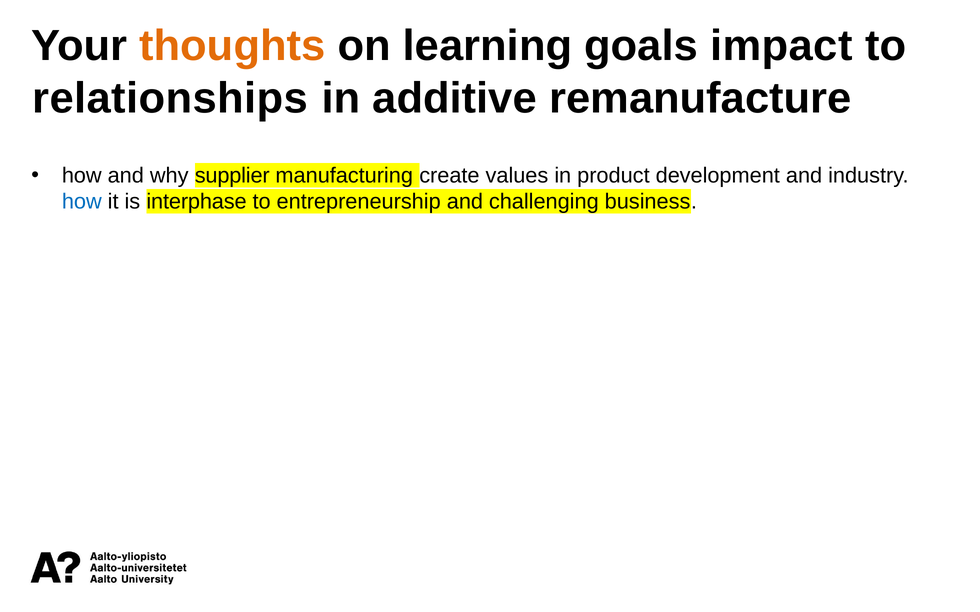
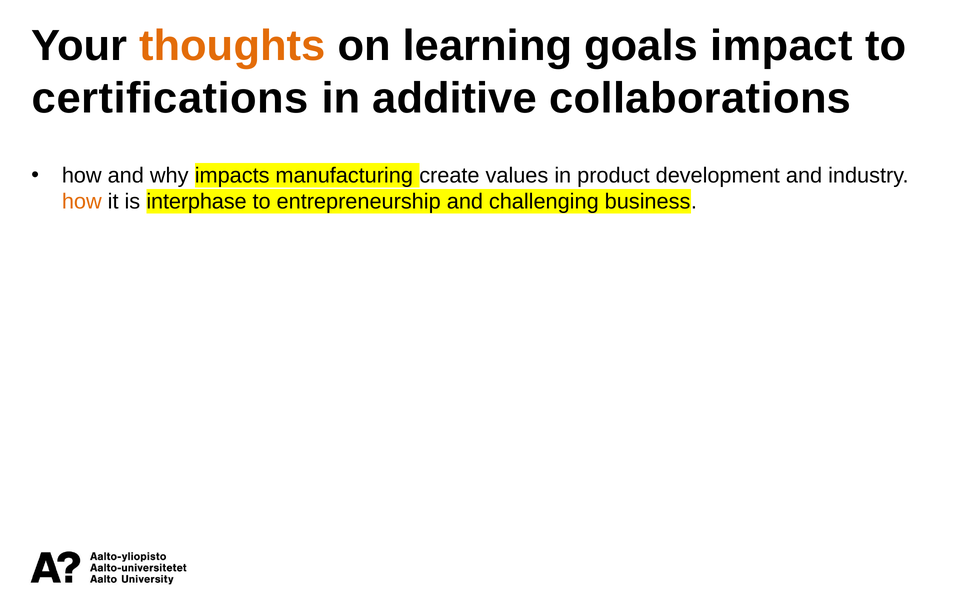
relationships: relationships -> certifications (170, 98)
remanufacture: remanufacture -> collaborations (700, 98)
supplier: supplier -> impacts (232, 176)
how colour: blue -> orange (82, 202)
